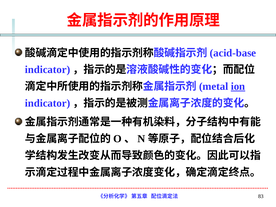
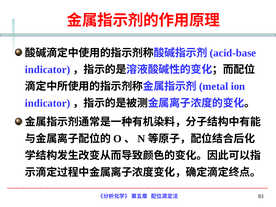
ion underline: present -> none (238, 86)
